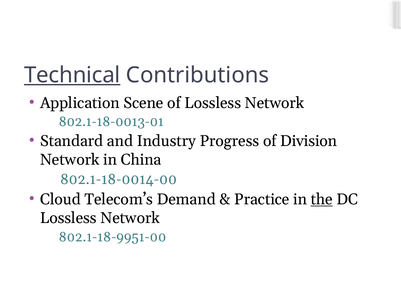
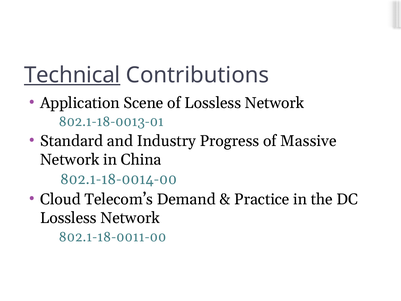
Division: Division -> Massive (308, 141)
the underline: present -> none (322, 199)
802.1-18-9951-00: 802.1-18-9951-00 -> 802.1-18-0011-00 (112, 237)
